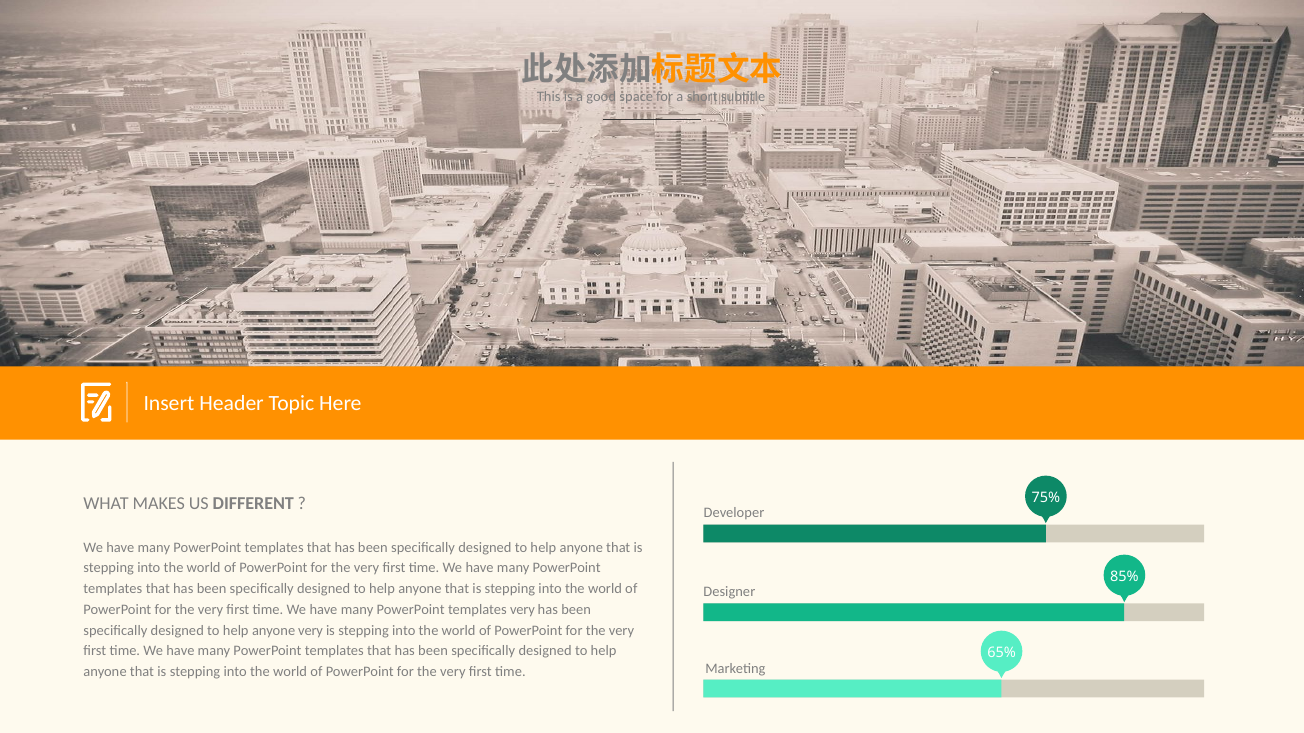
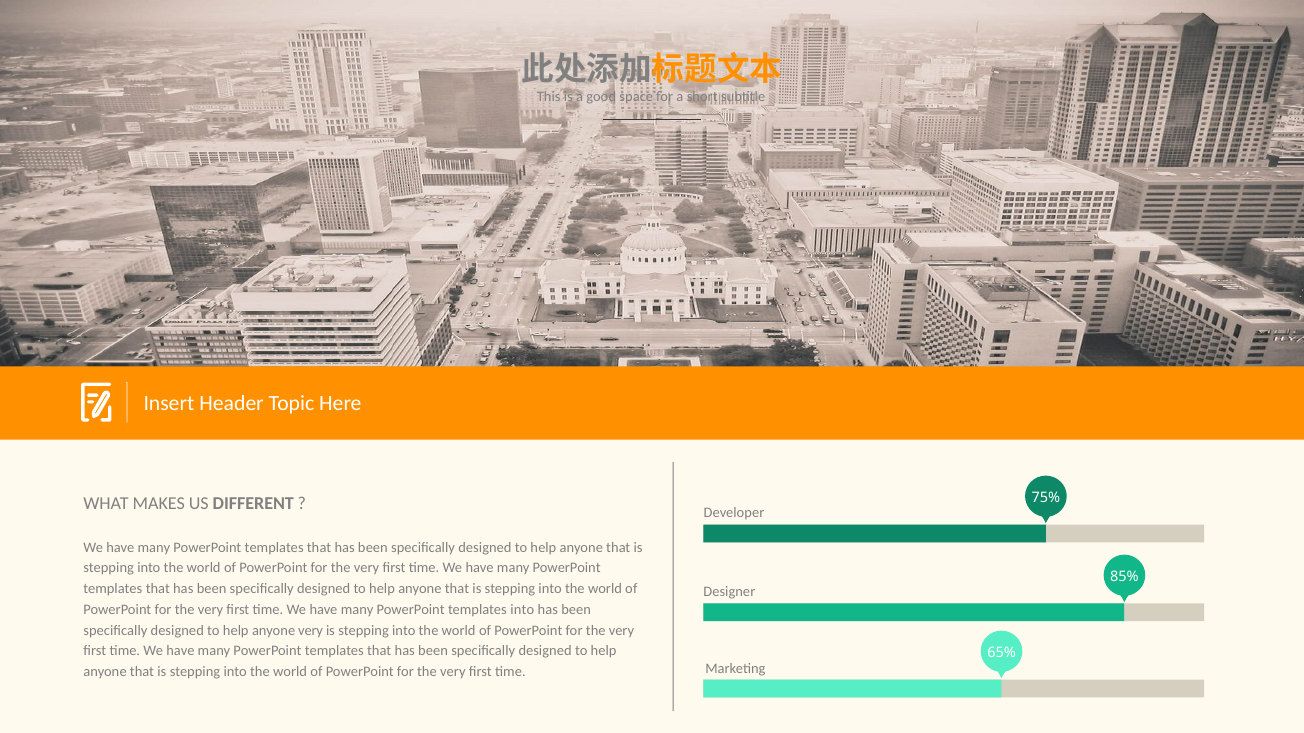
templates very: very -> into (522, 610)
